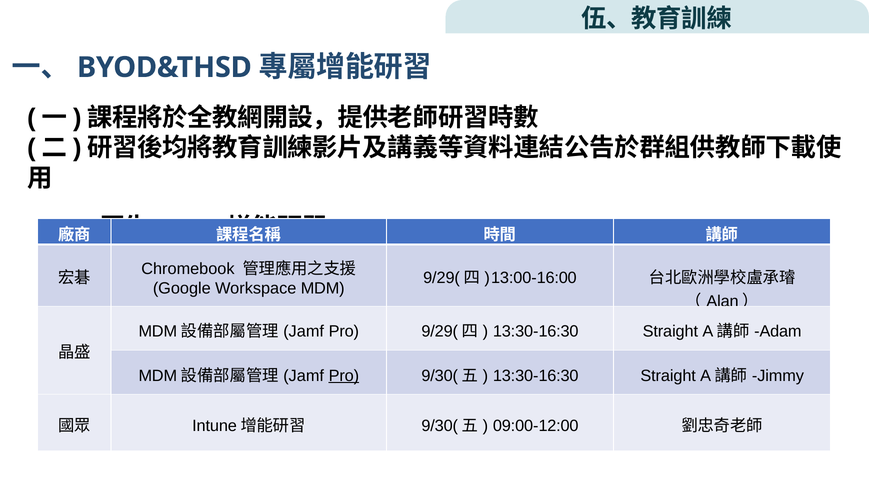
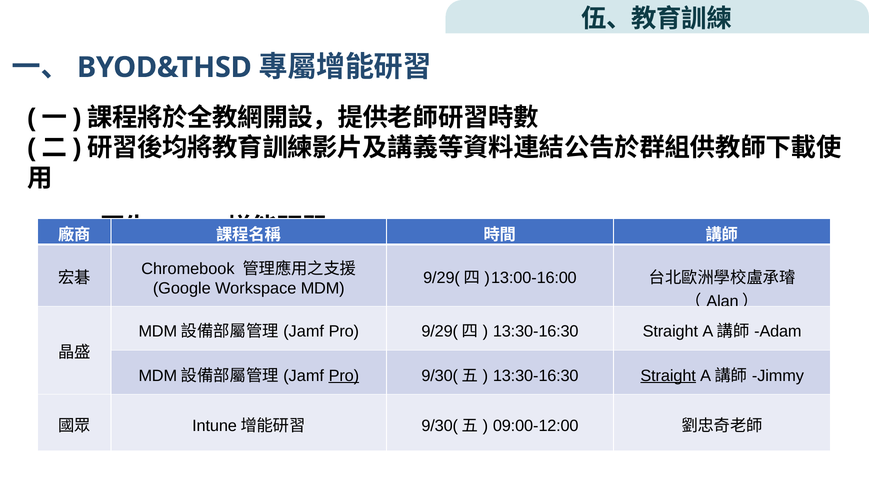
Straight underline: none -> present (668, 375)
